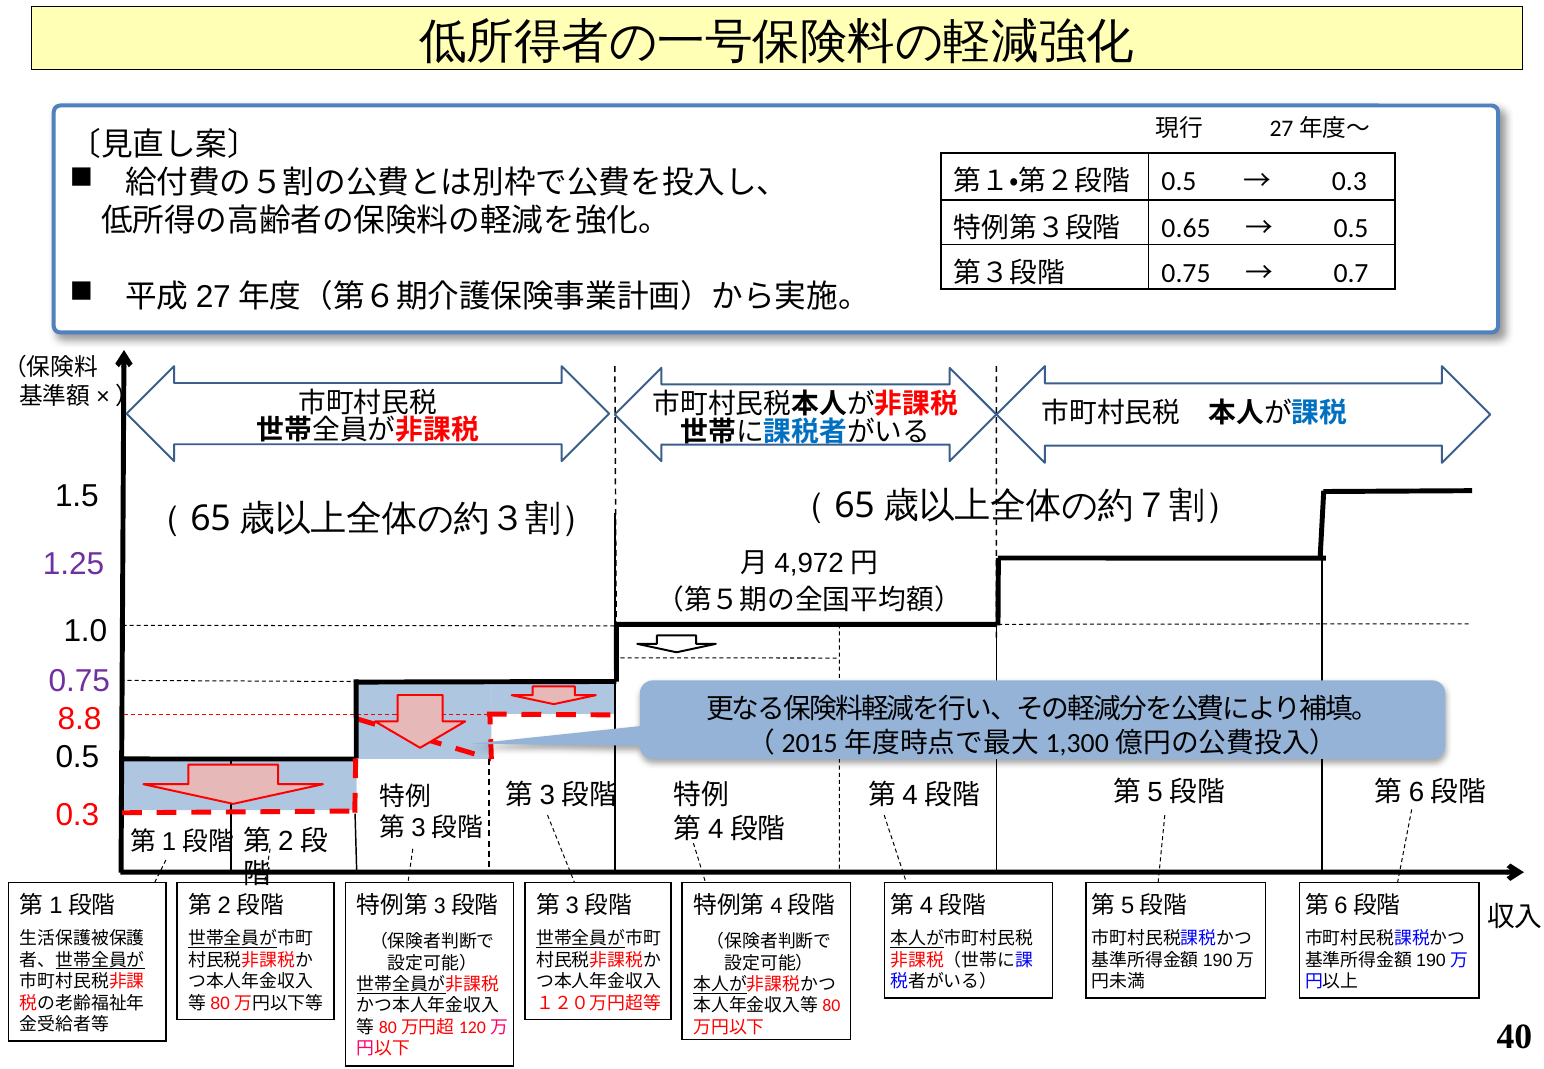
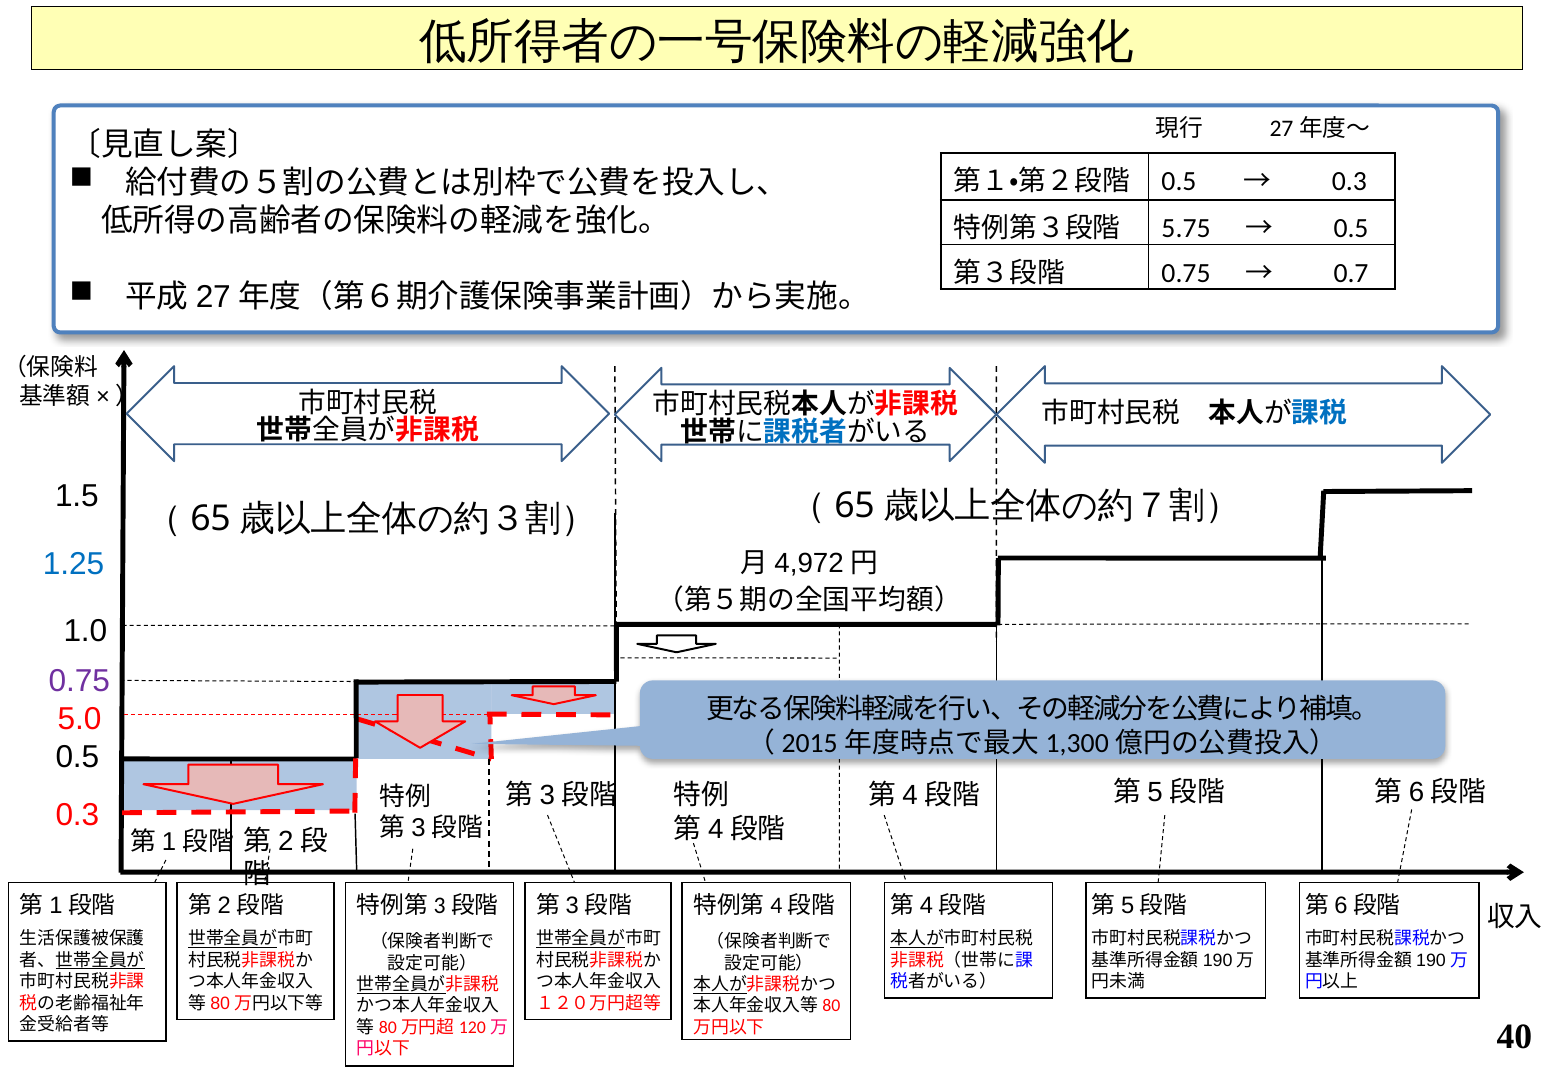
0.65: 0.65 -> 5.75 (1186, 229)
1.25 colour: purple -> blue (74, 564)
8.8: 8.8 -> 5.0 (80, 719)
